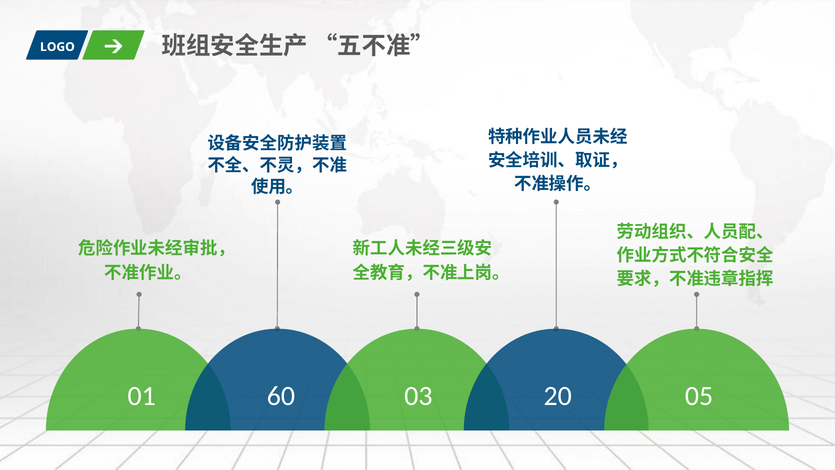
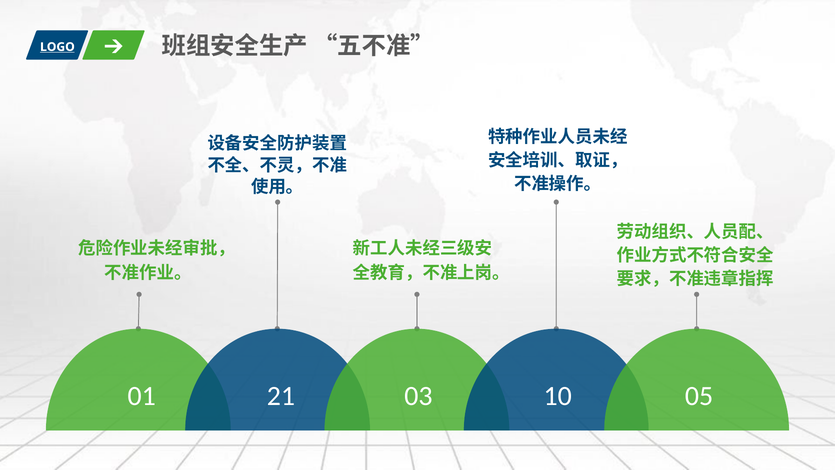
LOGO underline: none -> present (57, 47)
60: 60 -> 21 (281, 396)
20: 20 -> 10 (558, 396)
